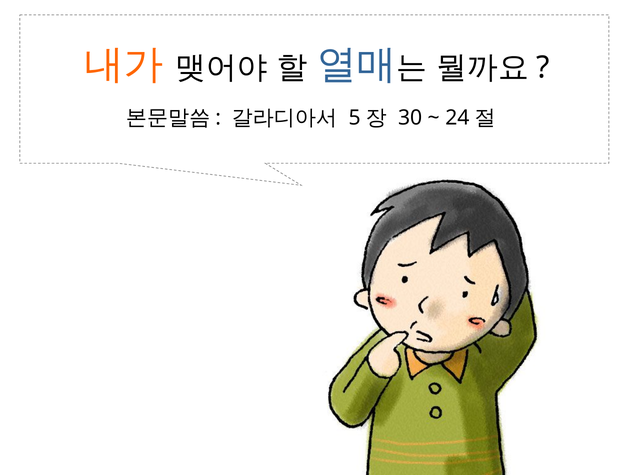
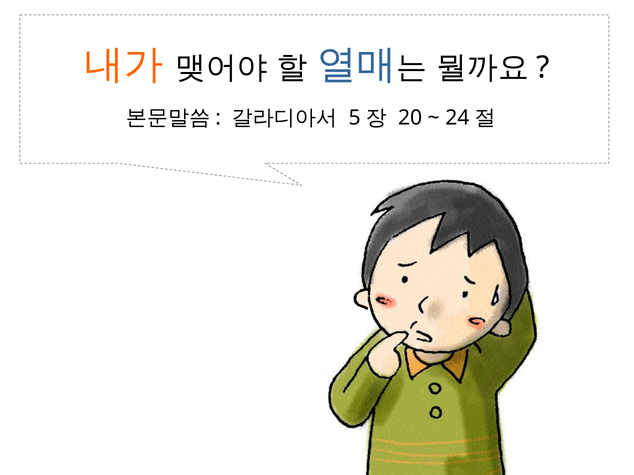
30: 30 -> 20 (410, 118)
